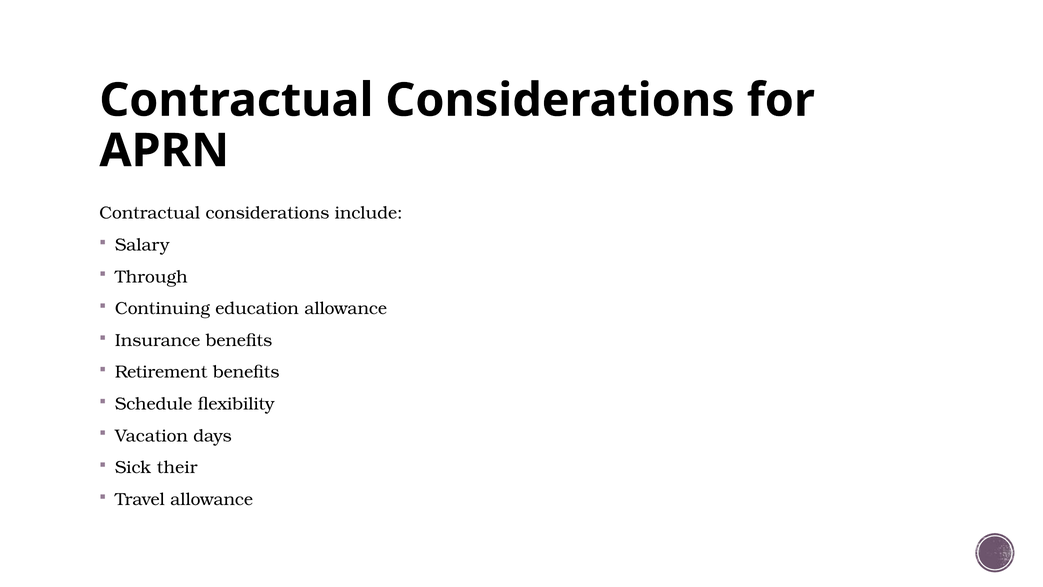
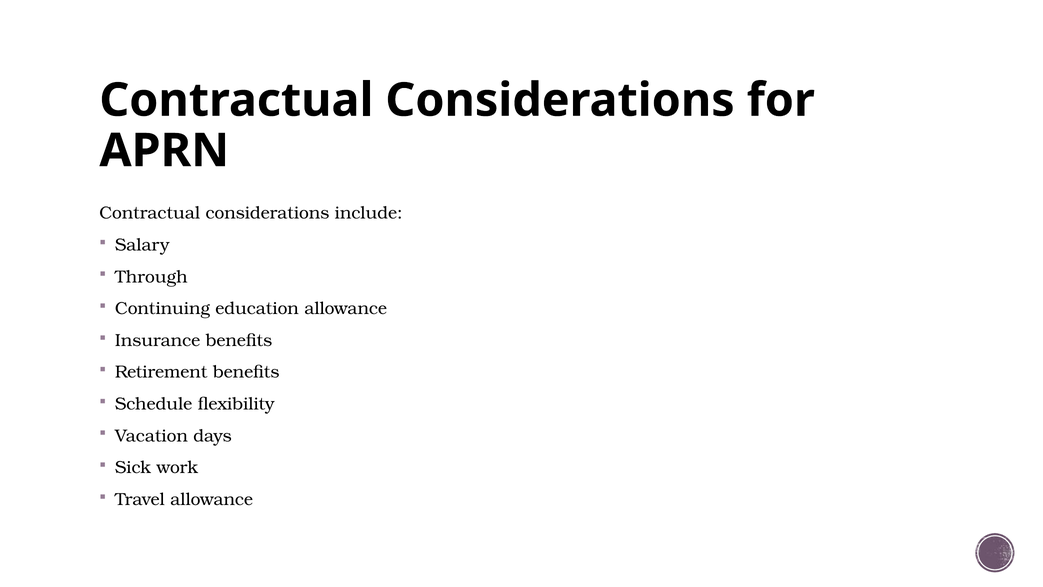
their: their -> work (177, 467)
